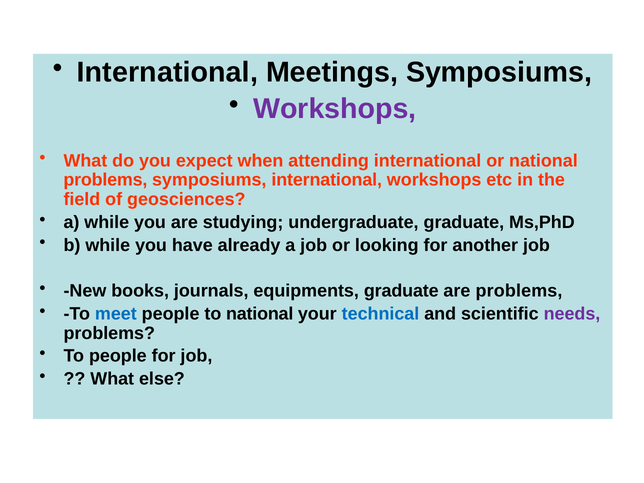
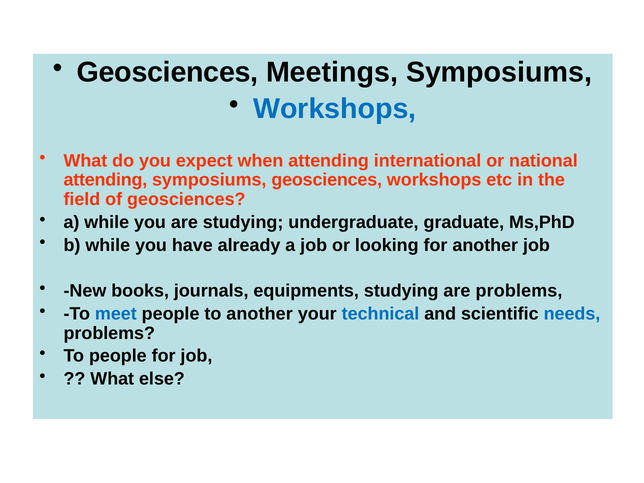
International: International -> Geosciences (168, 72)
Workshops colour: purple -> blue (335, 109)
problems: problems -> attending (105, 180)
symposiums international: international -> geosciences (327, 180)
equipments graduate: graduate -> studying (401, 291)
to national: national -> another (260, 314)
needs colour: purple -> blue (572, 314)
